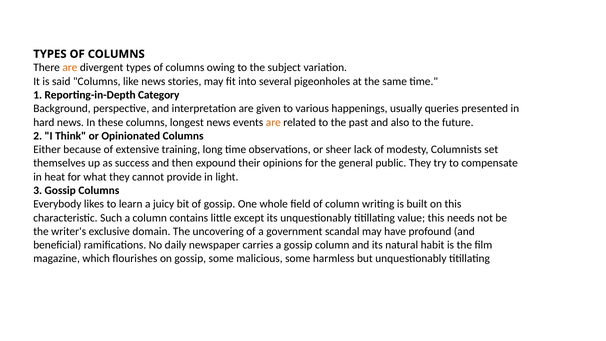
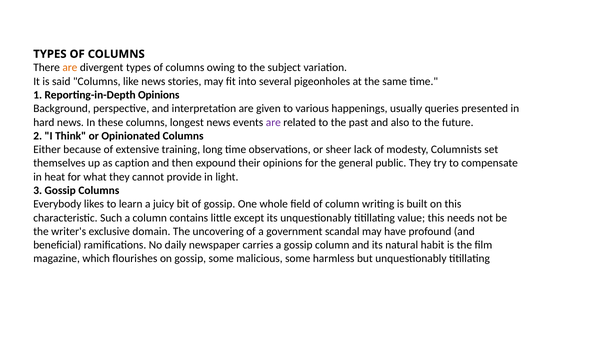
Reporting-in-Depth Category: Category -> Opinions (159, 95)
are colour: orange -> purple (273, 122)
success: success -> caption (132, 163)
